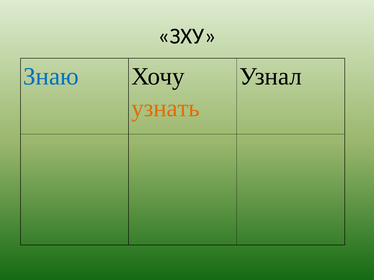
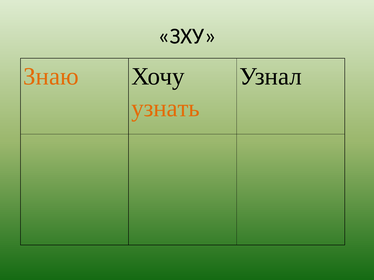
Знаю colour: blue -> orange (51, 77)
